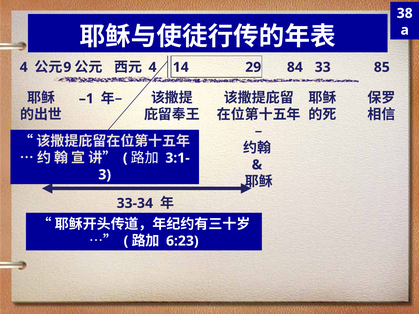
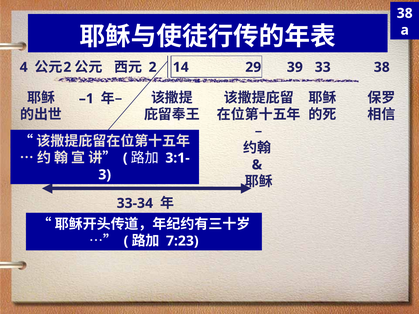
9: 9 -> 2 (67, 67)
4: 4 -> 2 (153, 67)
84: 84 -> 39 (295, 67)
33 85: 85 -> 38 (382, 67)
6:23: 6:23 -> 7:23 (182, 241)
